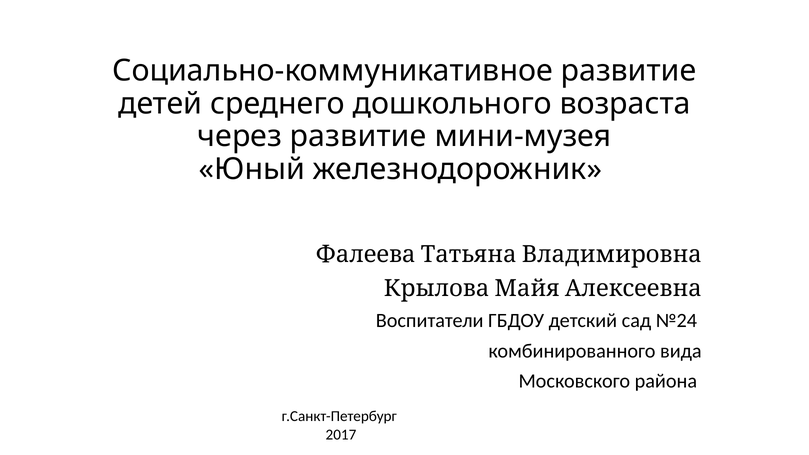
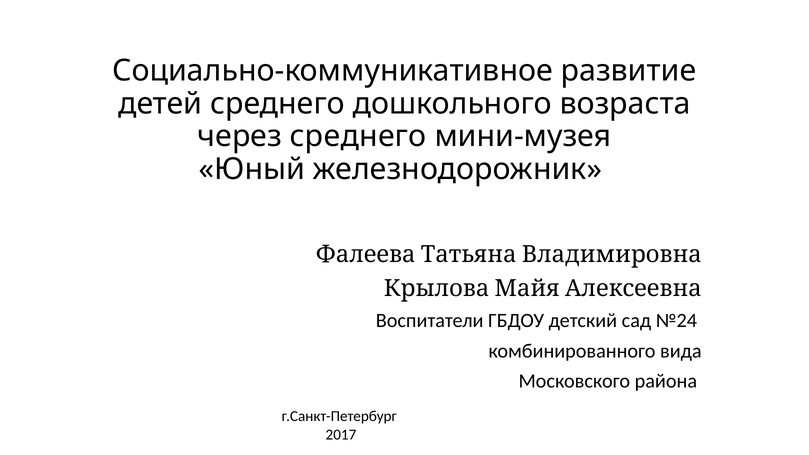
через развитие: развитие -> среднего (358, 136)
